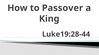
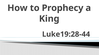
Passover: Passover -> Prophecy (63, 8)
